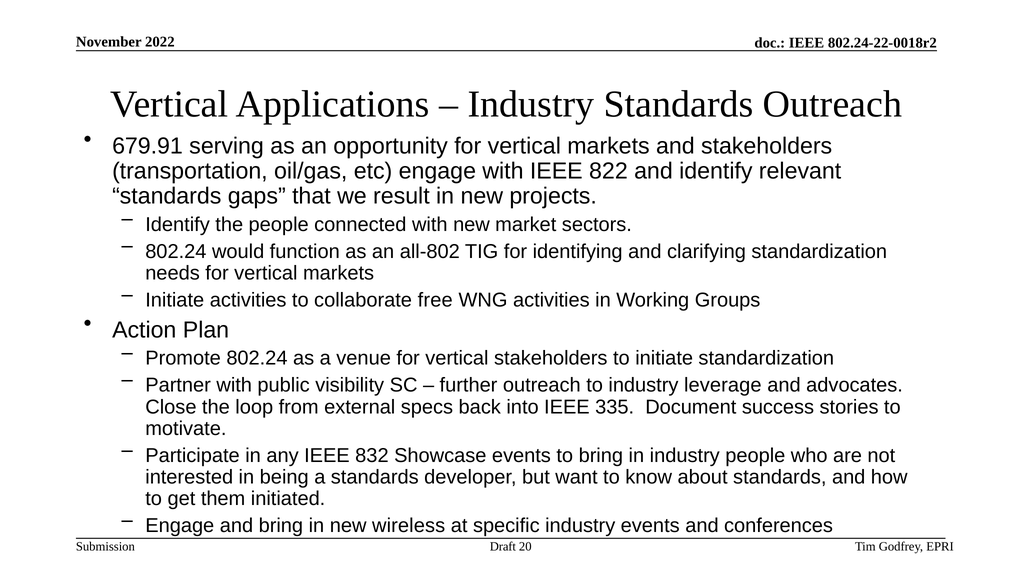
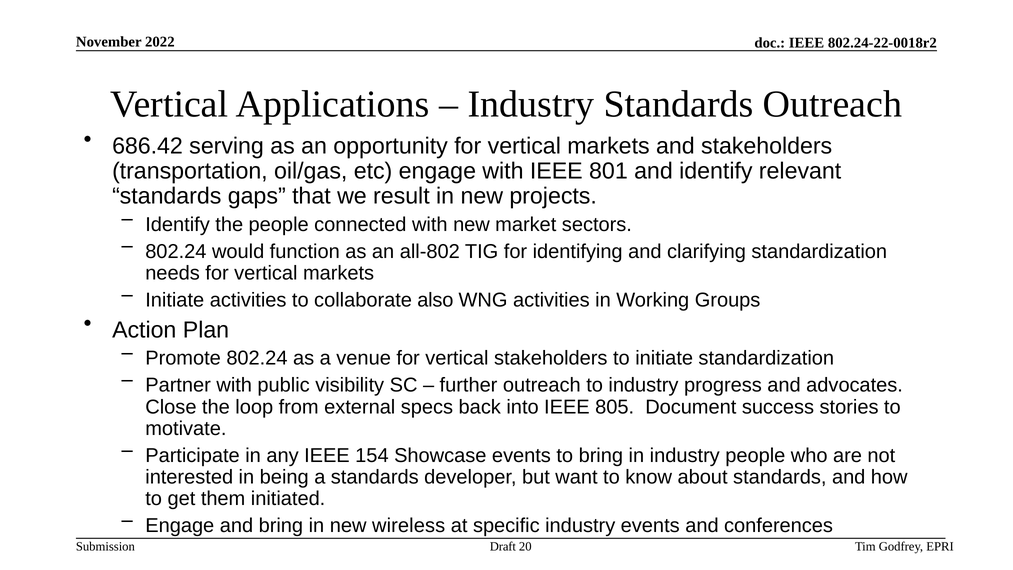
679.91: 679.91 -> 686.42 (148, 146)
822: 822 -> 801 (608, 171)
free: free -> also (435, 300)
leverage: leverage -> progress (723, 385)
335: 335 -> 805 (615, 407)
832: 832 -> 154 (372, 455)
